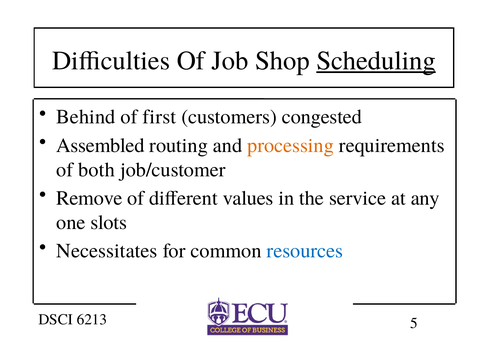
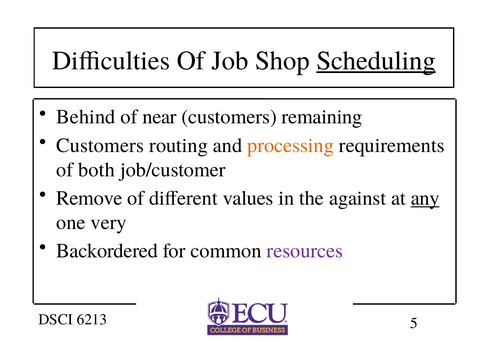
first: first -> near (160, 117)
congested: congested -> remaining (322, 117)
Assembled: Assembled -> Customers (100, 145)
service: service -> against (358, 198)
any underline: none -> present (425, 198)
slots: slots -> very (109, 222)
Necessitates: Necessitates -> Backordered (107, 251)
resources colour: blue -> purple (305, 251)
